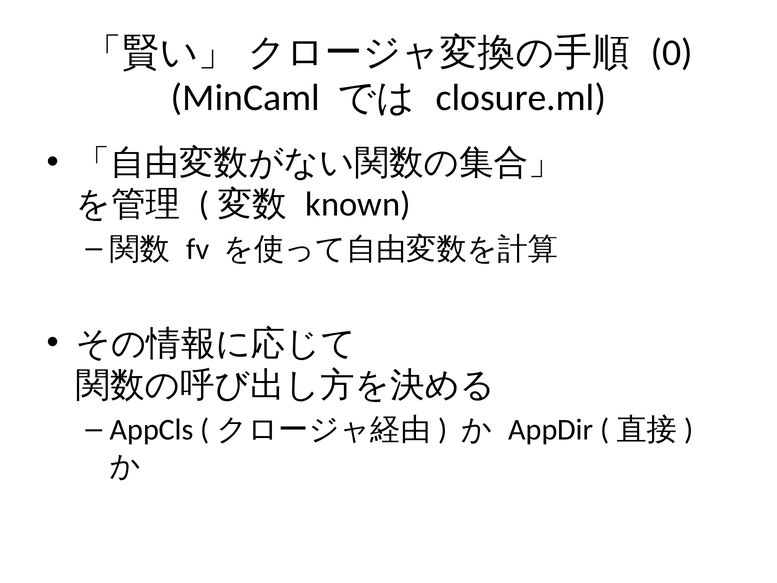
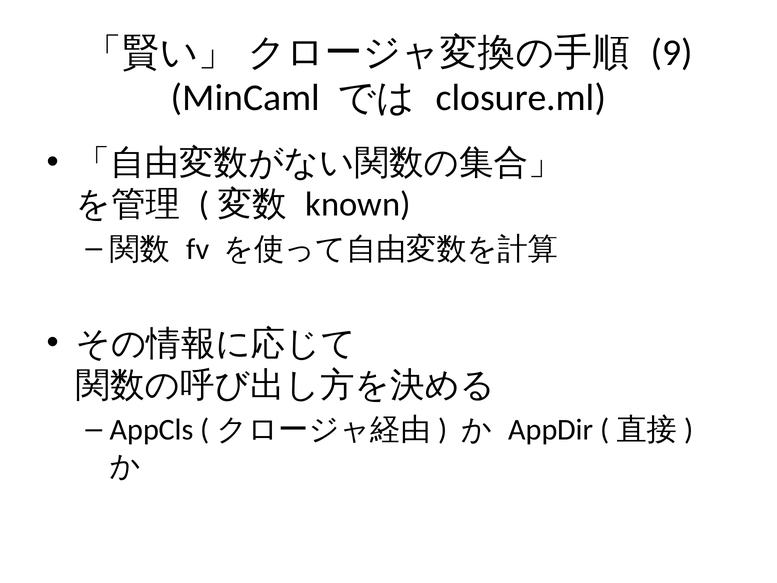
0: 0 -> 9 (672, 53)
